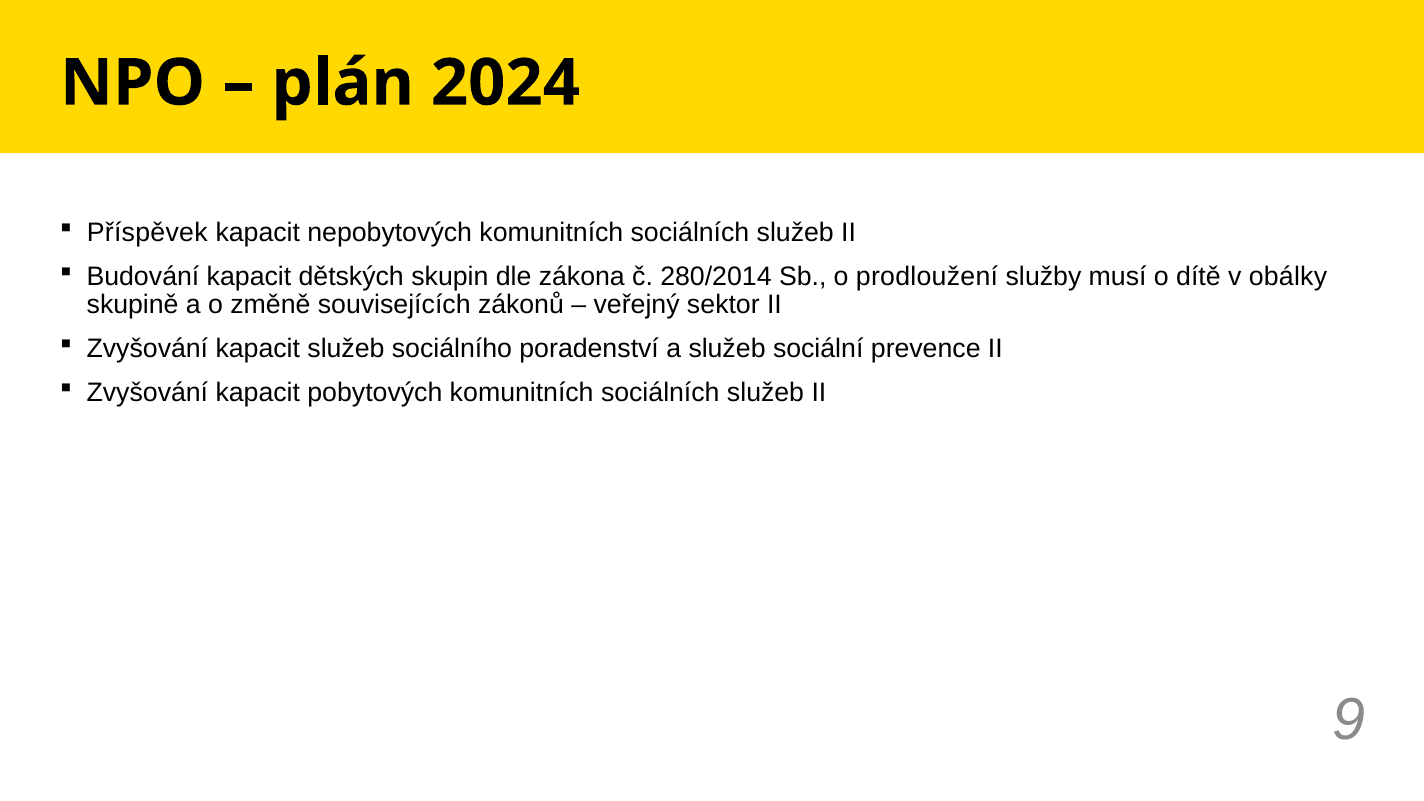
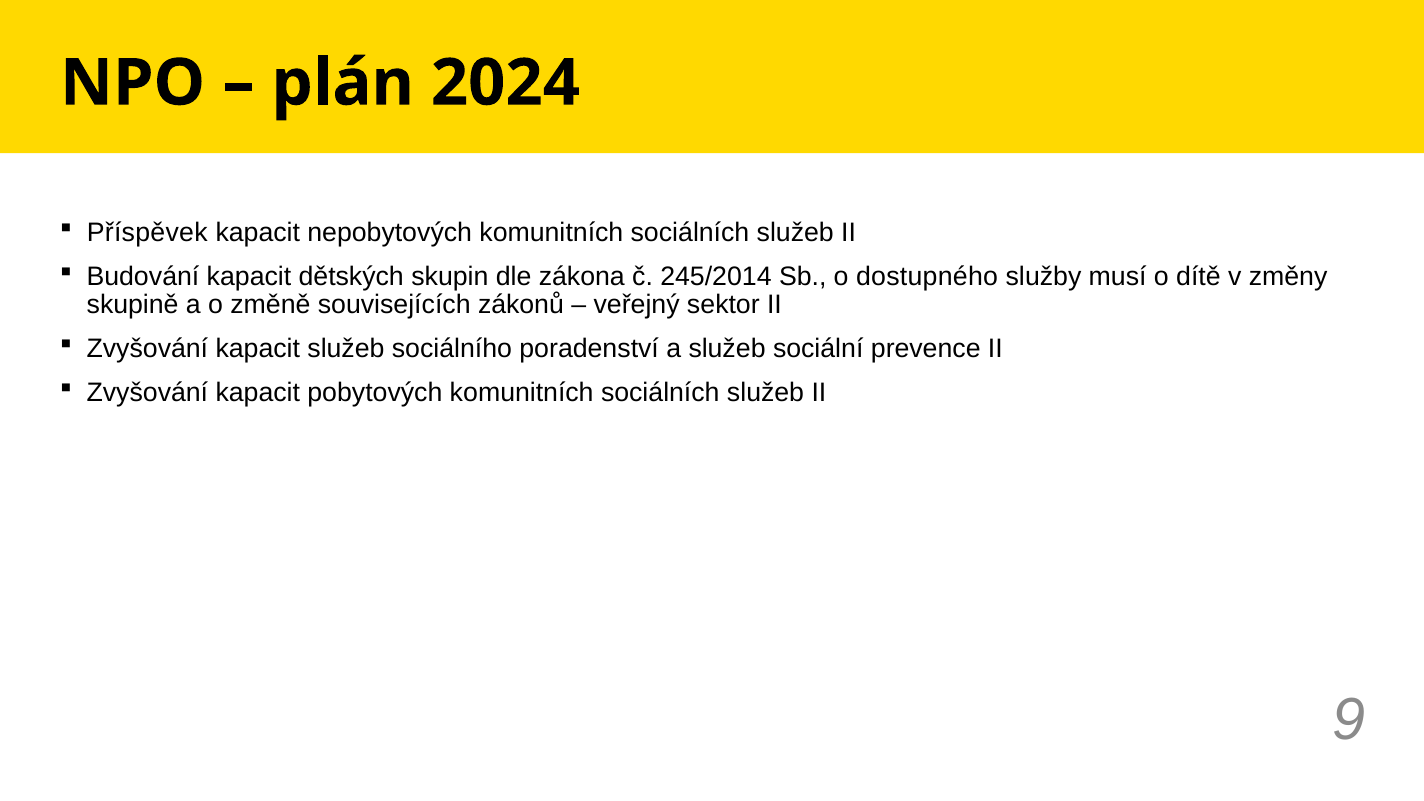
280/2014: 280/2014 -> 245/2014 (716, 276)
prodloužení: prodloužení -> dostupného (927, 276)
obálky: obálky -> změny (1288, 276)
